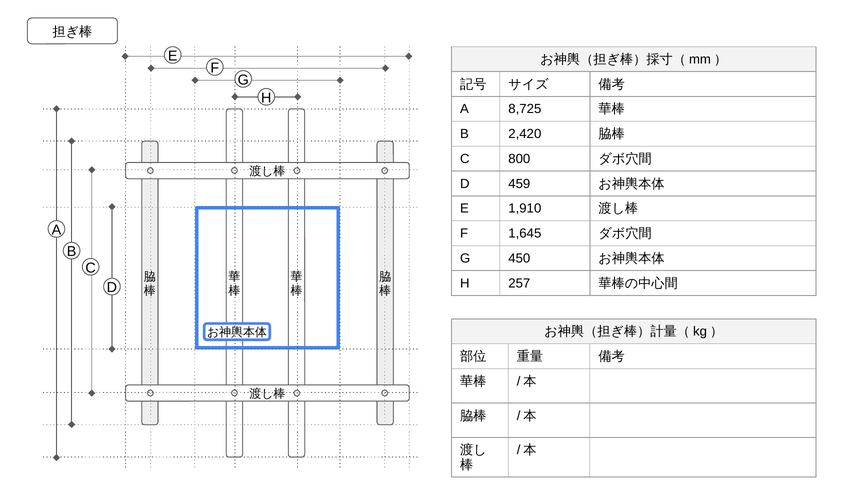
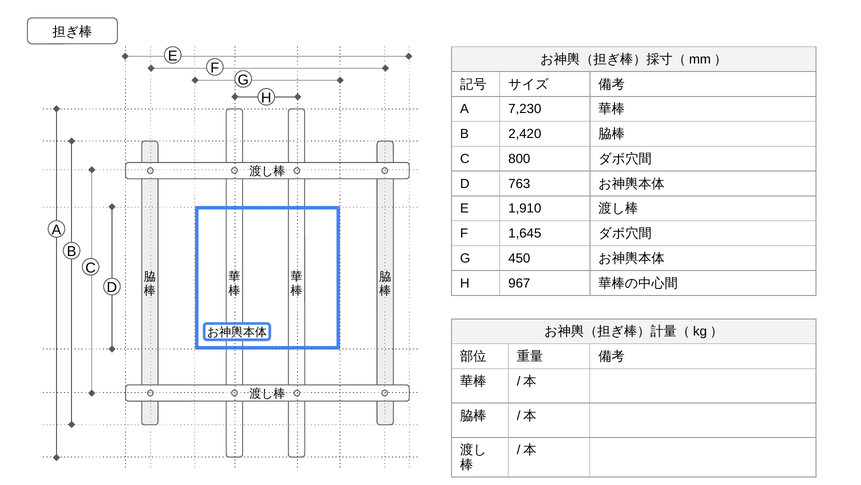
8,725: 8,725 -> 7,230 (525, 109)
459: 459 -> 763 (519, 183)
257: 257 -> 967 (519, 283)
